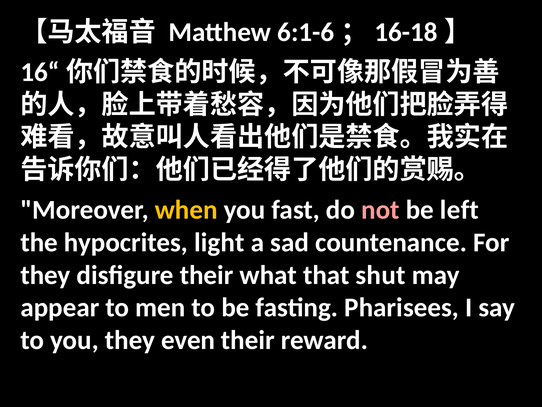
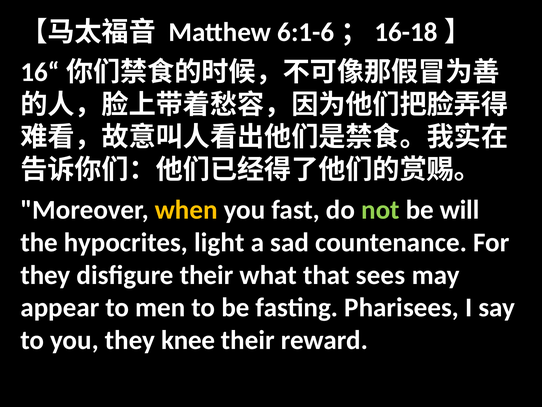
not colour: pink -> light green (380, 210)
left: left -> will (460, 210)
shut: shut -> sees (380, 275)
even: even -> knee (188, 340)
